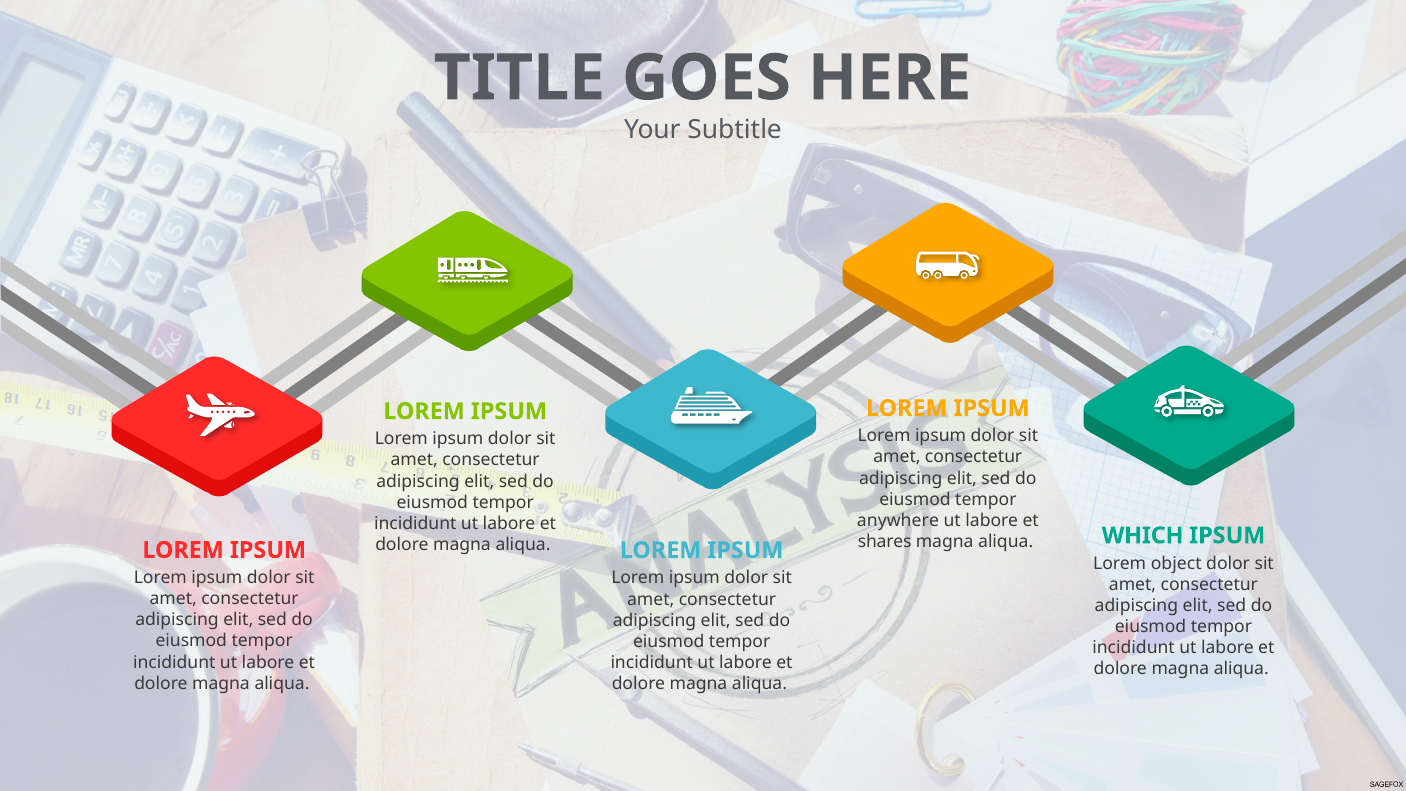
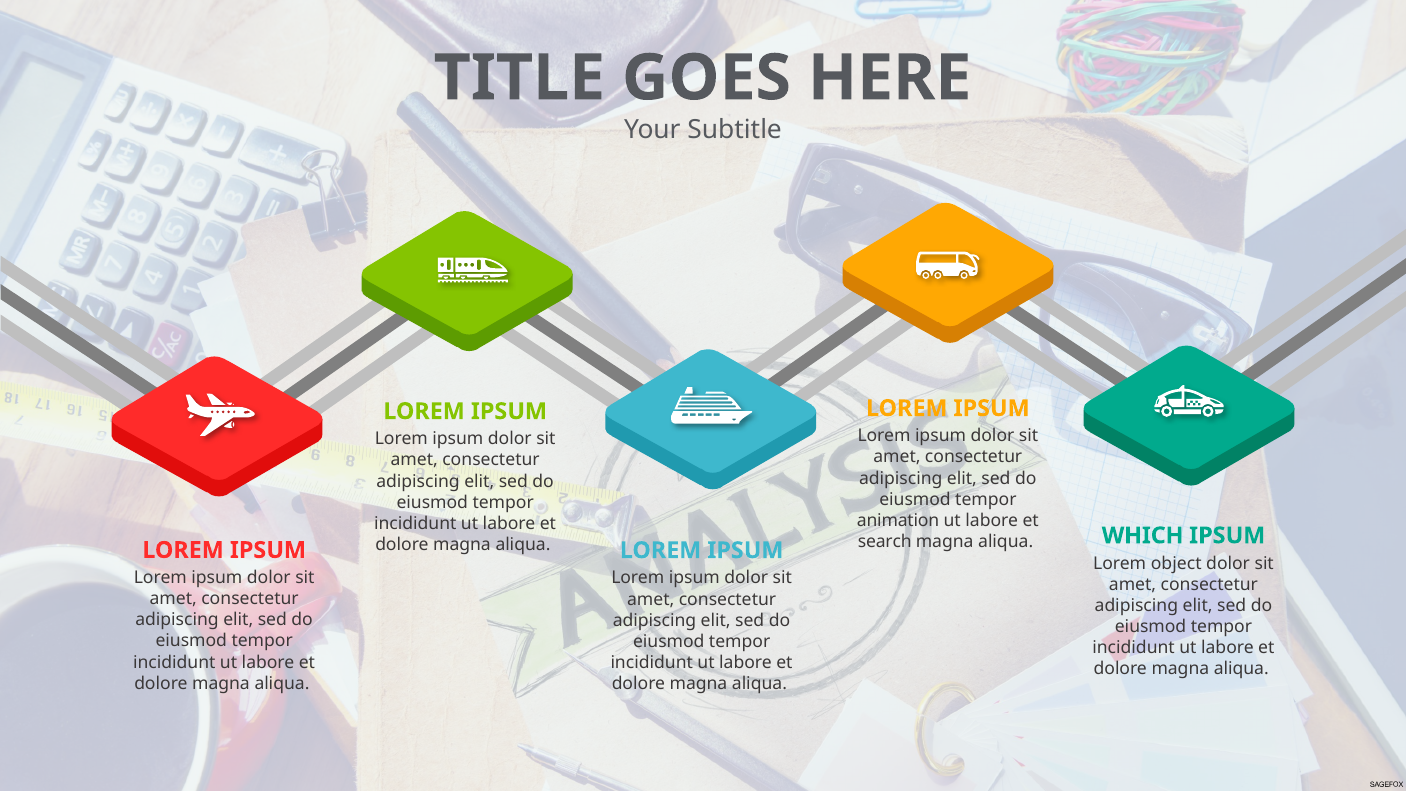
anywhere: anywhere -> animation (898, 520)
shares: shares -> search (885, 541)
